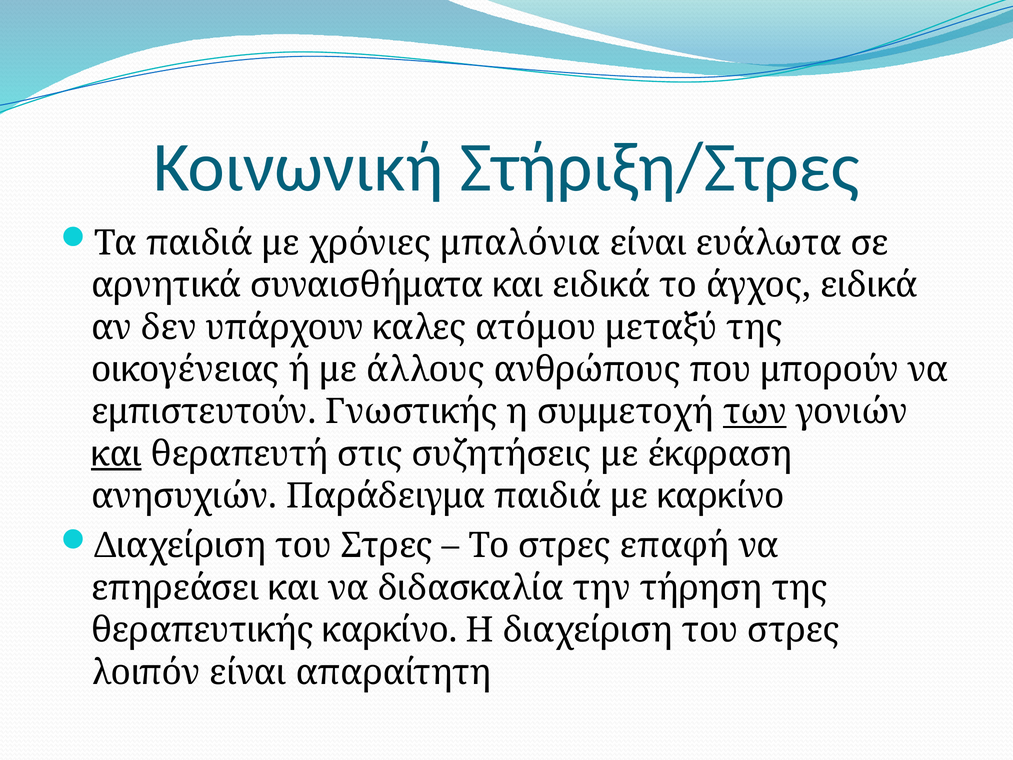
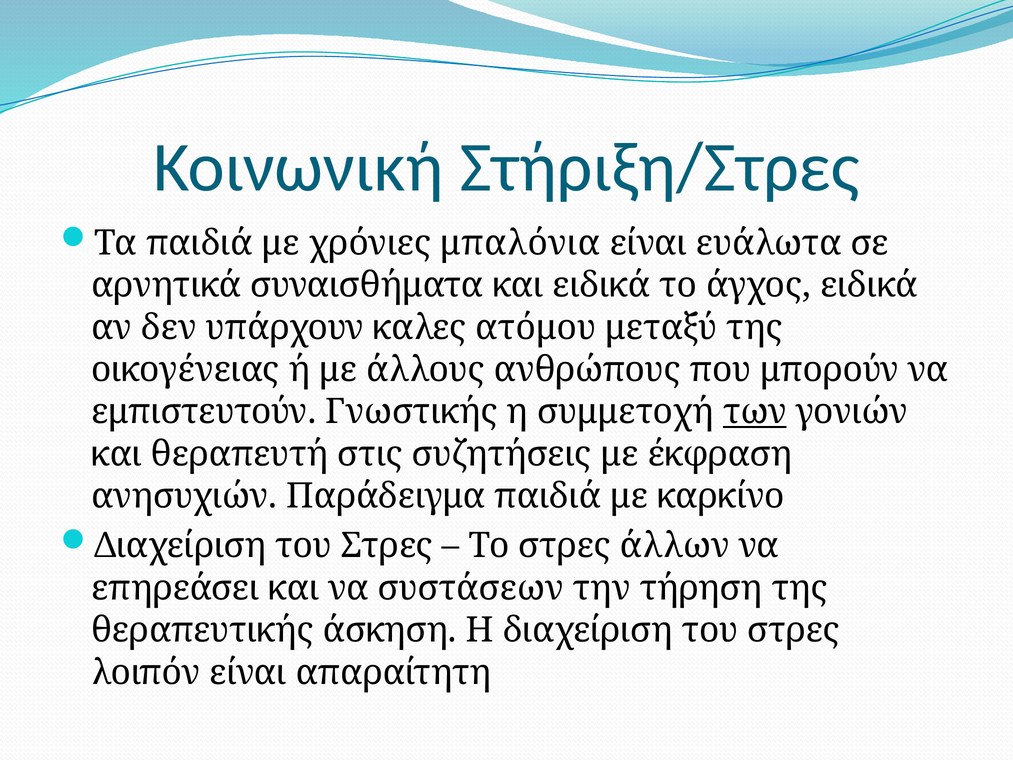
και underline: present -> none (116, 454)
επαφή: επαφή -> άλλων (675, 546)
διδασκαλία: διδασκαλία -> συστάσεων (471, 588)
θεραπευτικής καρκίνο: καρκίνο -> άσκηση (390, 630)
